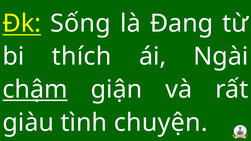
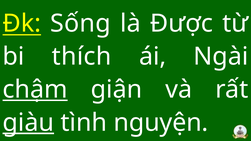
Đang: Đang -> Được (181, 23)
giàu underline: none -> present (28, 123)
chuyện: chuyện -> nguyện (161, 123)
